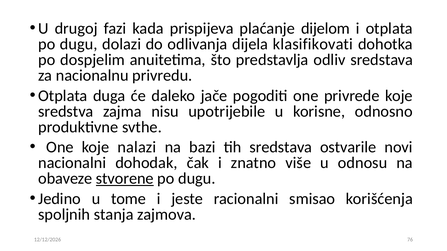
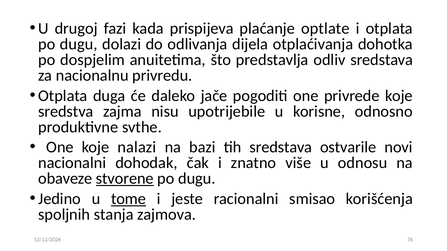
dijelom: dijelom -> optlate (325, 29)
klasifikovati: klasifikovati -> otplaćivanja (313, 44)
tome underline: none -> present (129, 199)
